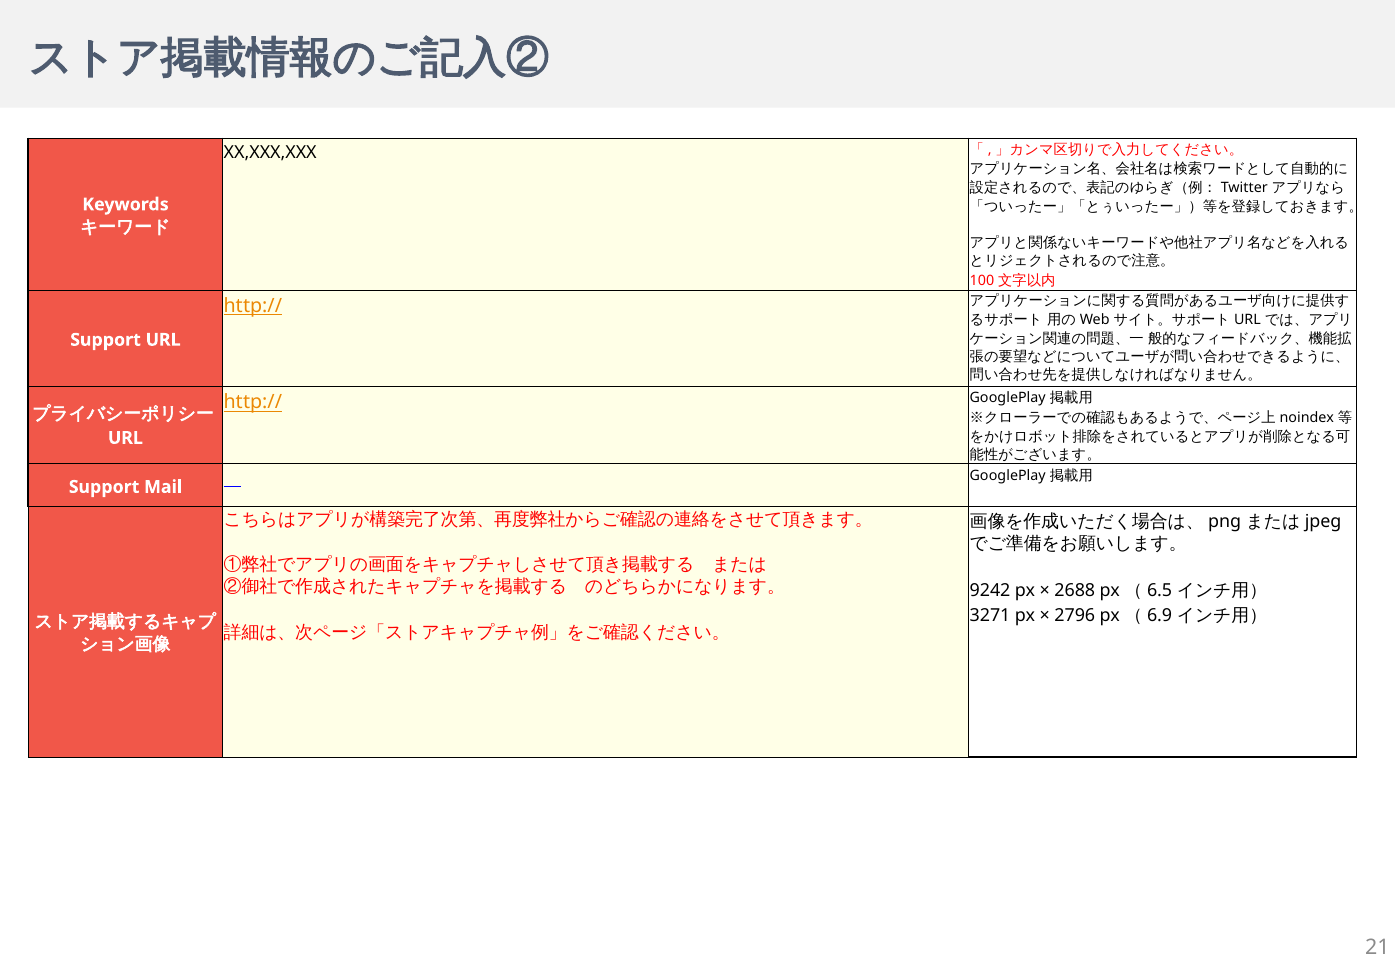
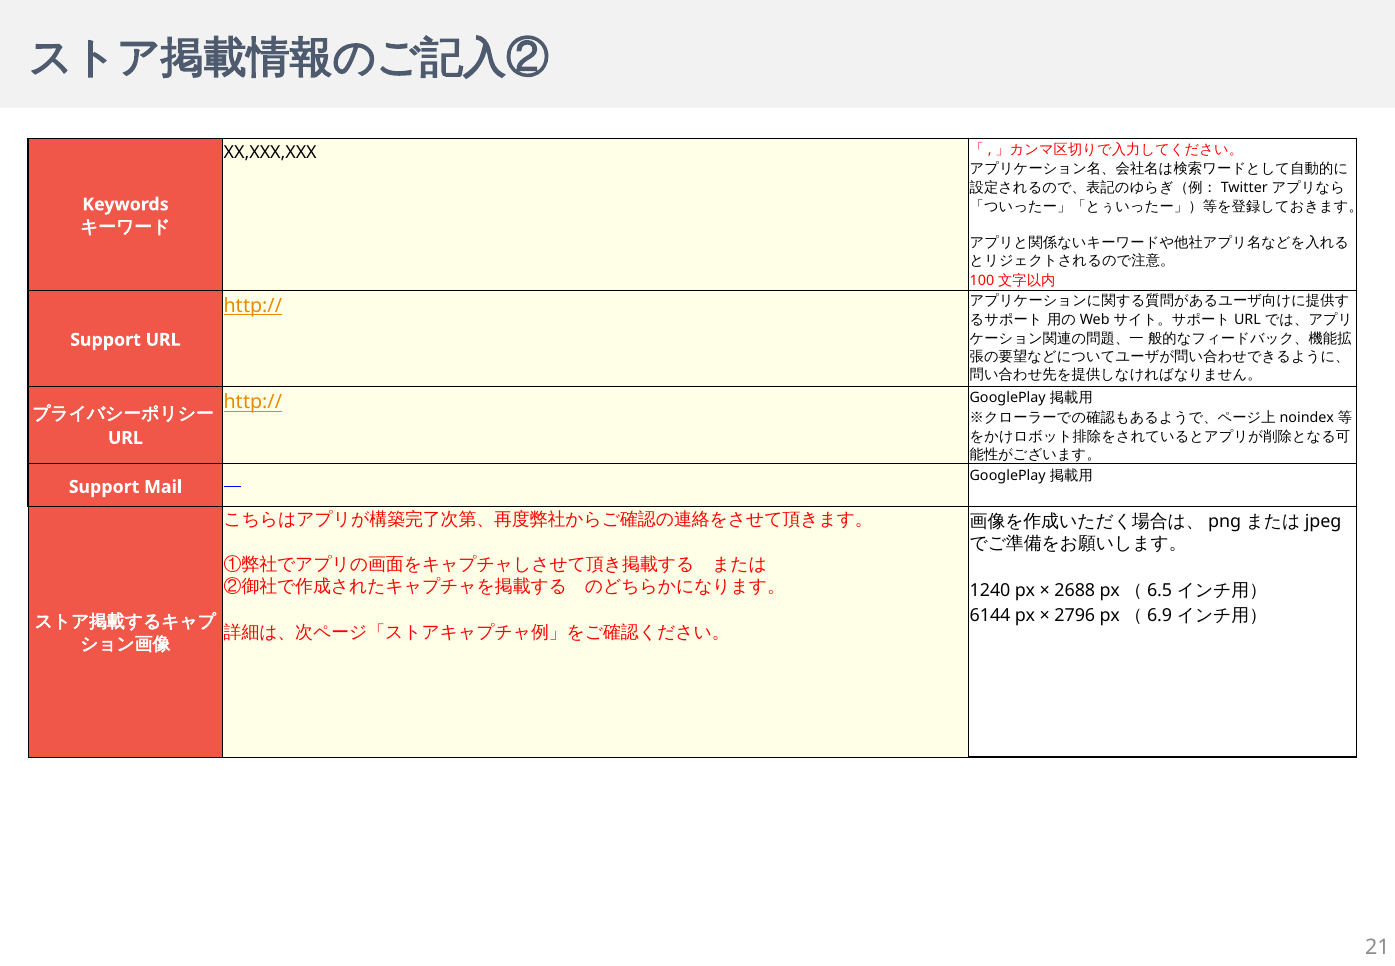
9242: 9242 -> 1240 (990, 591)
3271: 3271 -> 6144 (990, 615)
